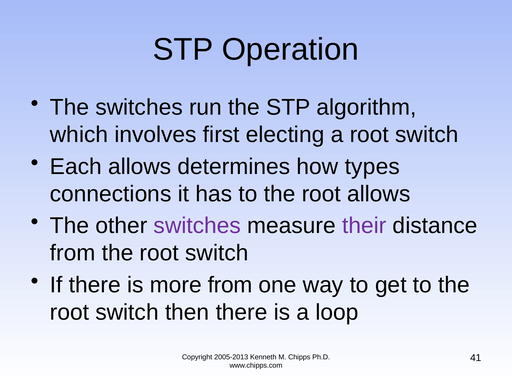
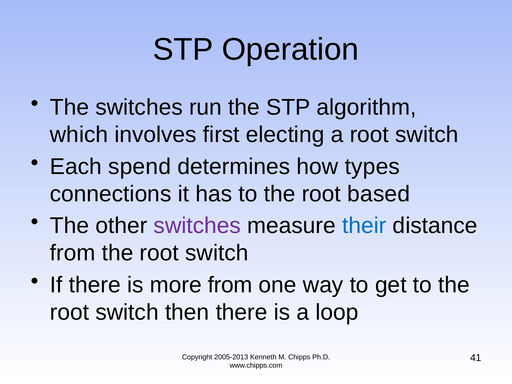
Each allows: allows -> spend (140, 167)
root allows: allows -> based (379, 194)
their colour: purple -> blue (364, 226)
